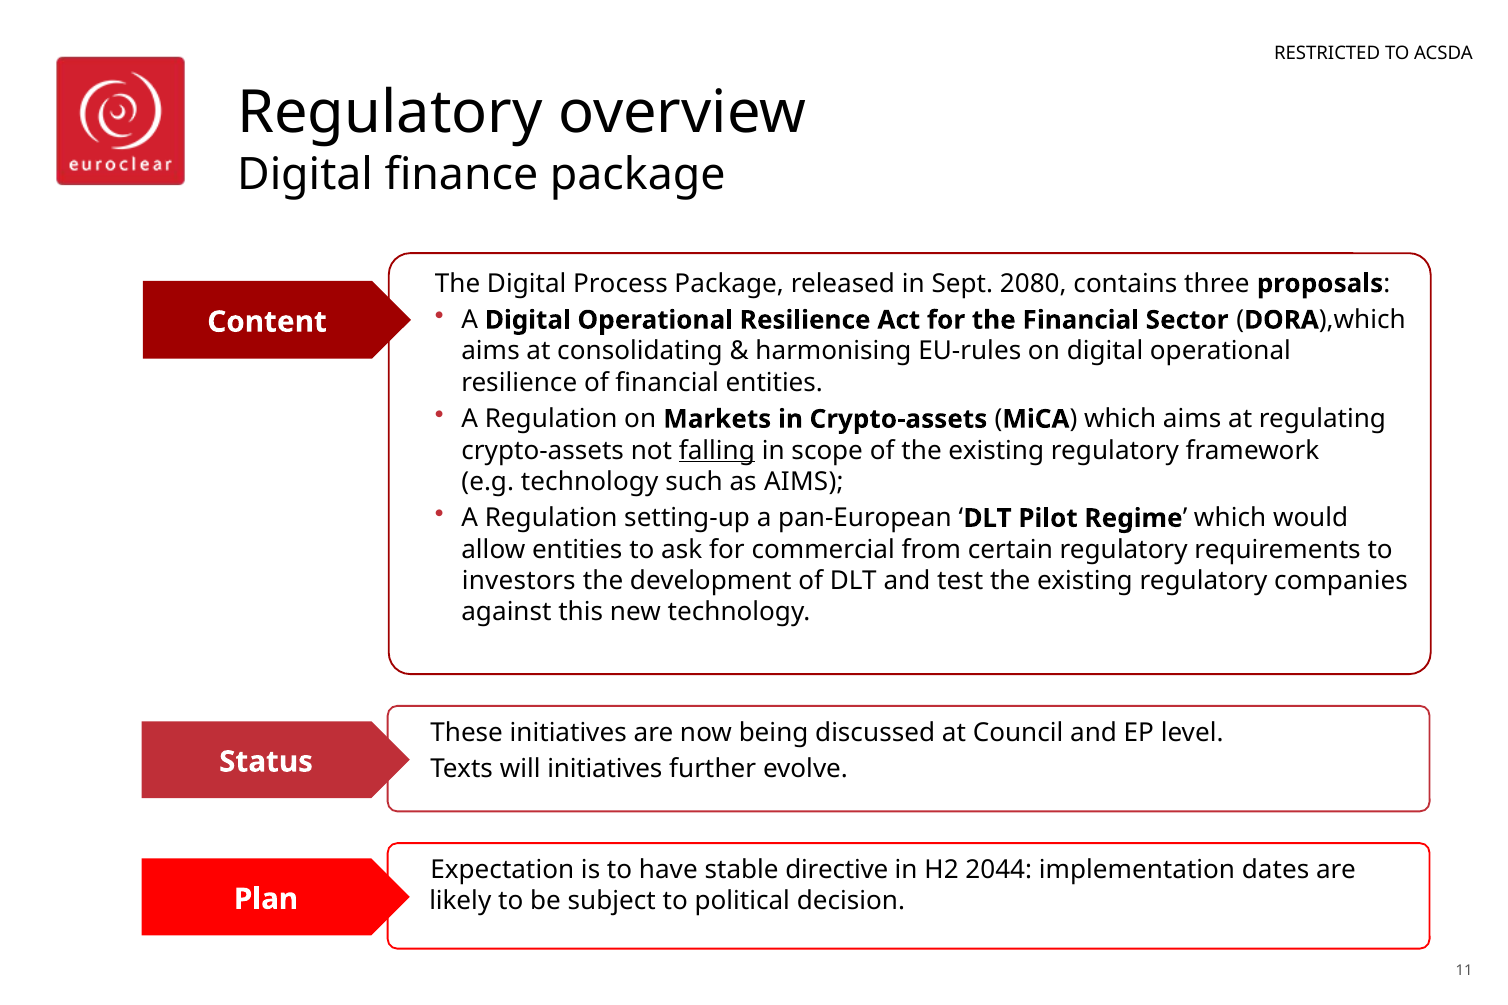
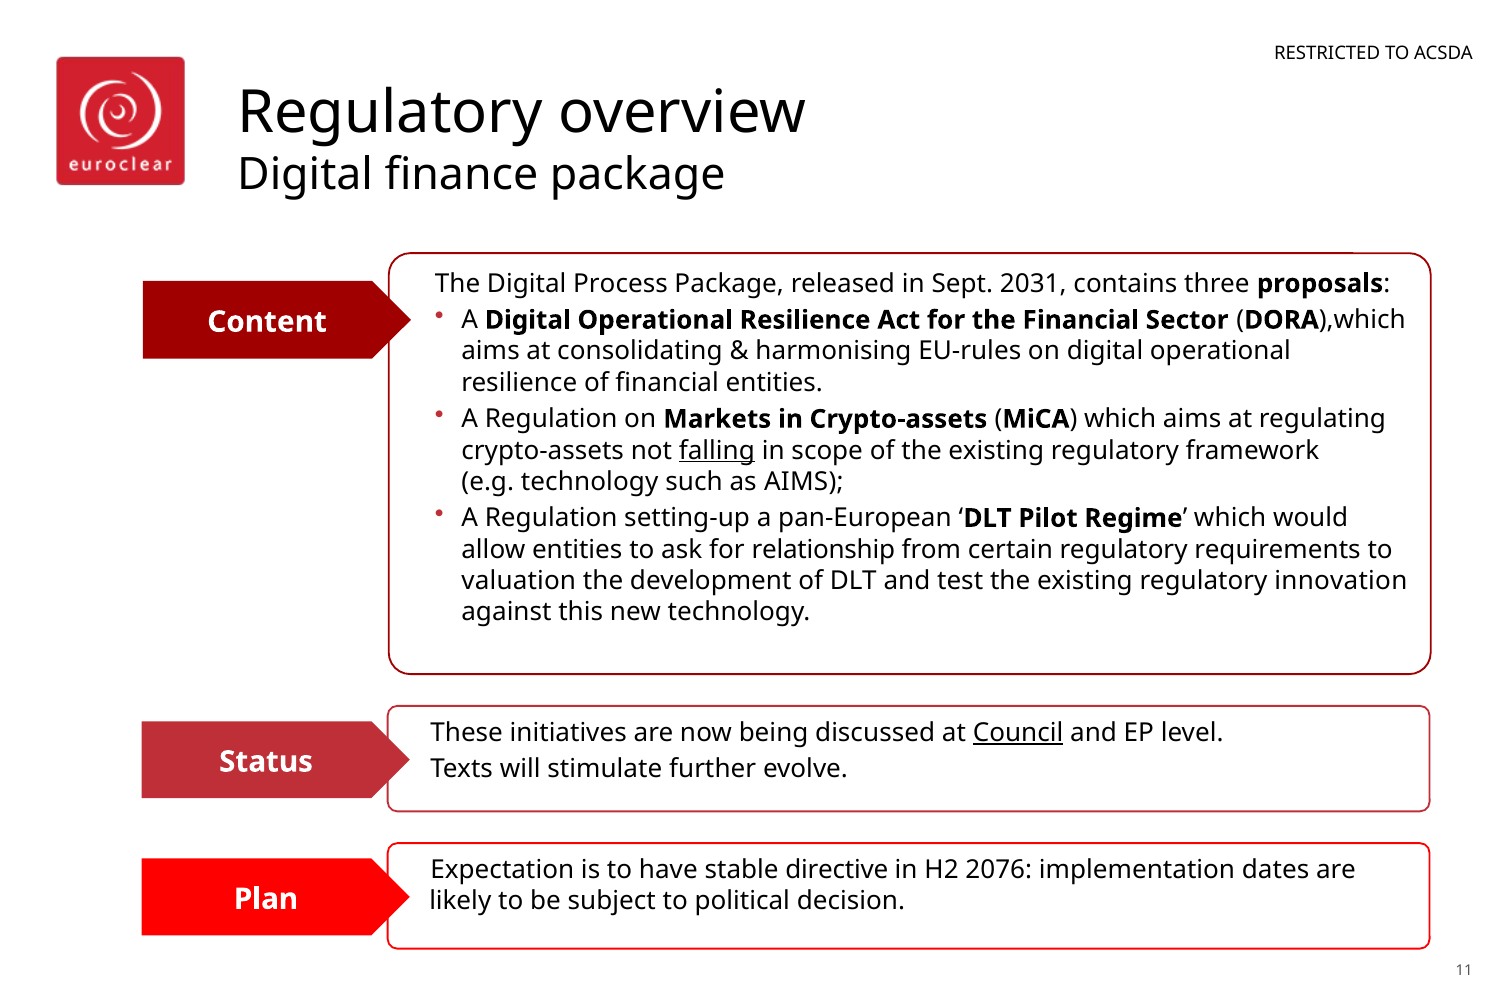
2080: 2080 -> 2031 (1033, 284)
commercial: commercial -> relationship (823, 550)
investors: investors -> valuation (519, 581)
companies: companies -> innovation (1341, 581)
Council underline: none -> present (1018, 733)
will initiatives: initiatives -> stimulate (605, 770)
2044: 2044 -> 2076 (999, 870)
